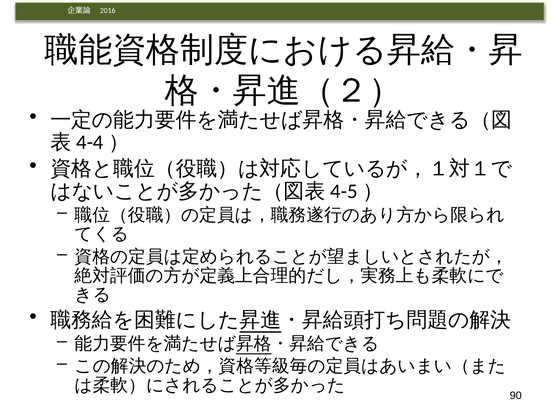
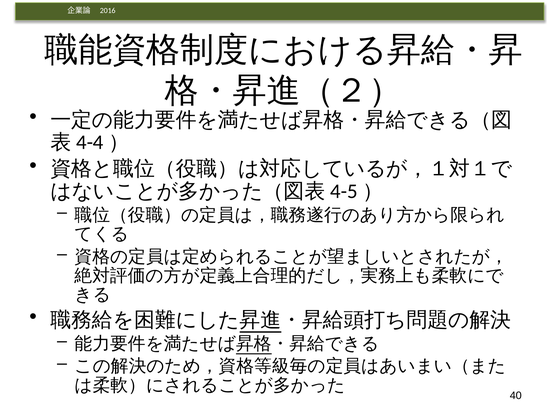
90: 90 -> 40 (516, 396)
